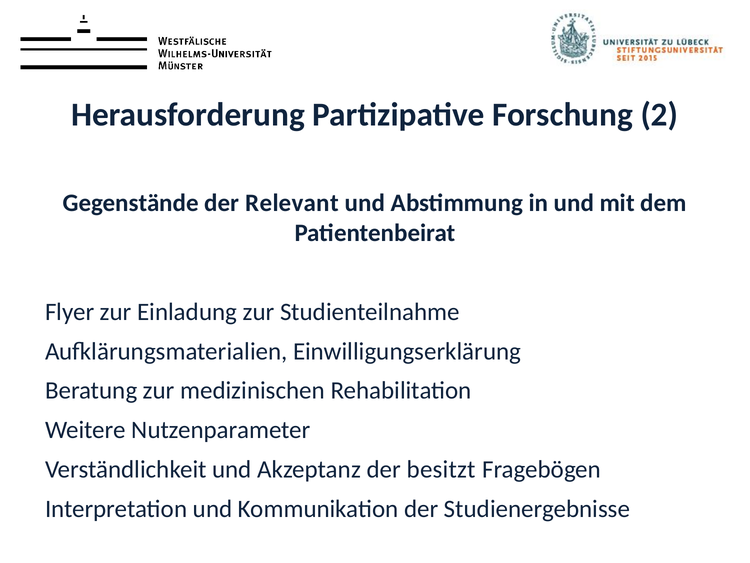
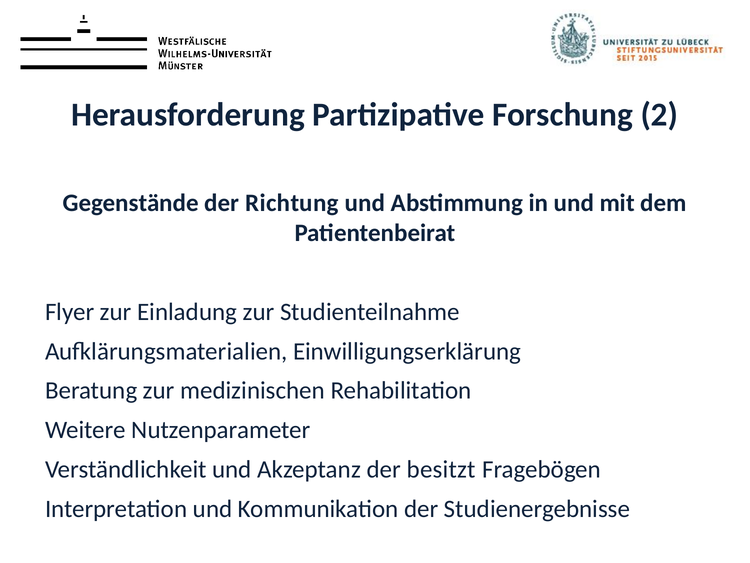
Relevant: Relevant -> Richtung (292, 203)
